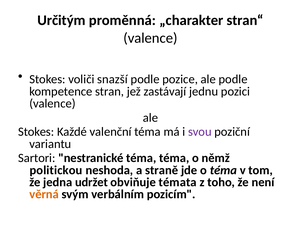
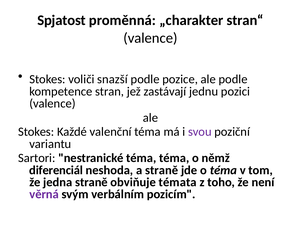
Určitým: Určitým -> Spjatost (62, 20)
politickou: politickou -> diferenciál (56, 170)
jedna udržet: udržet -> straně (91, 182)
věrná colour: orange -> purple (44, 194)
